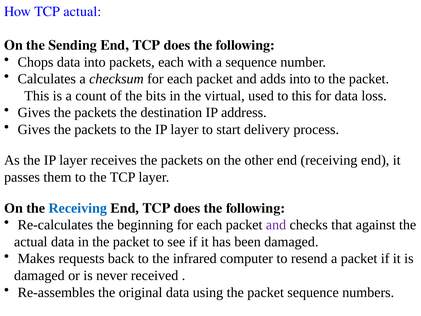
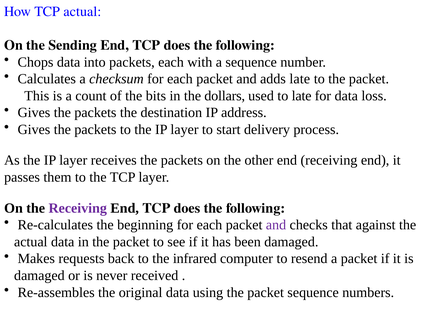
adds into: into -> late (300, 79)
virtual: virtual -> dollars (225, 96)
to this: this -> late (302, 96)
Receiving colour: blue -> purple (78, 208)
